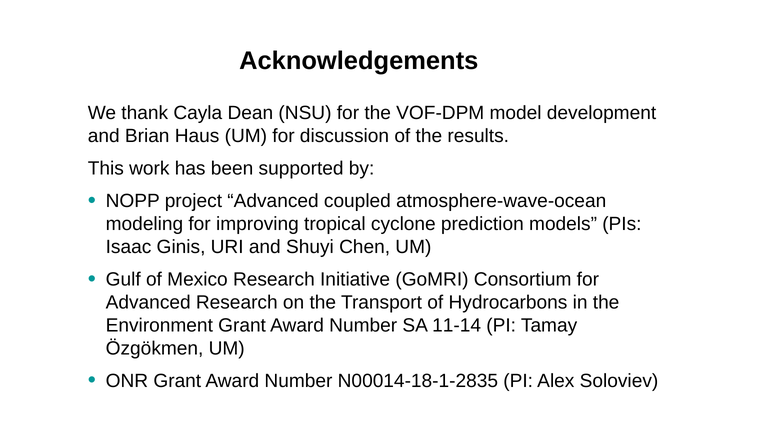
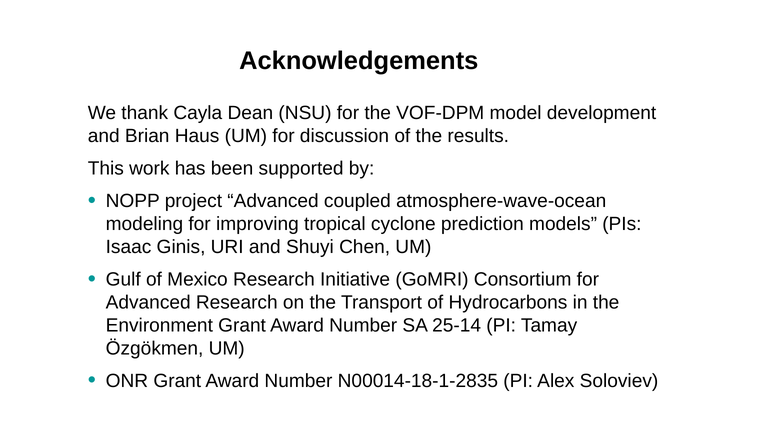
11-14: 11-14 -> 25-14 (457, 325)
